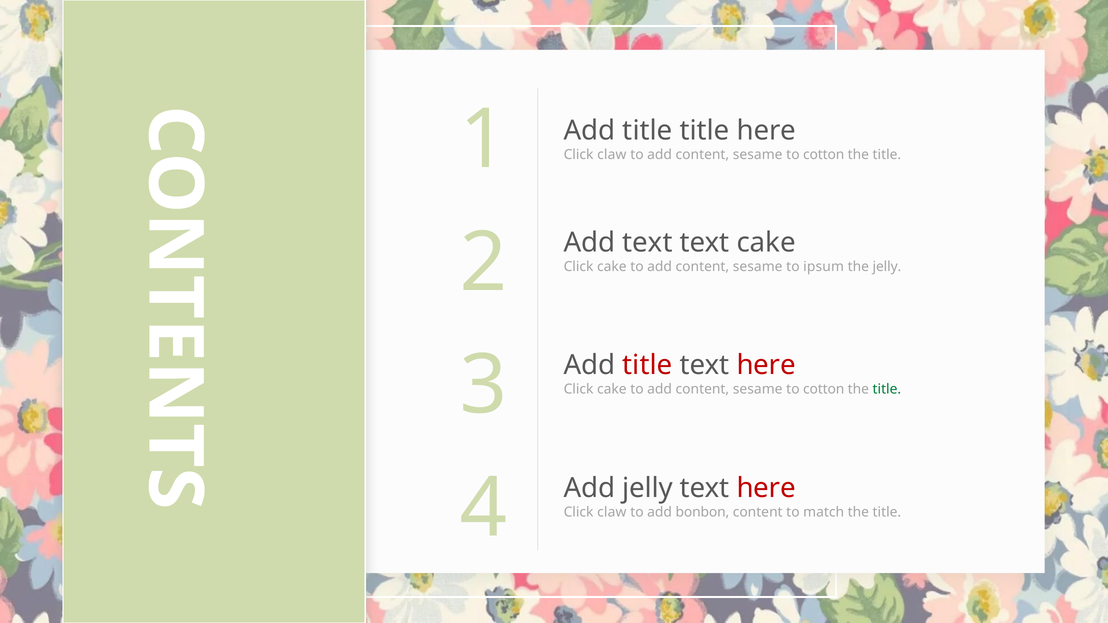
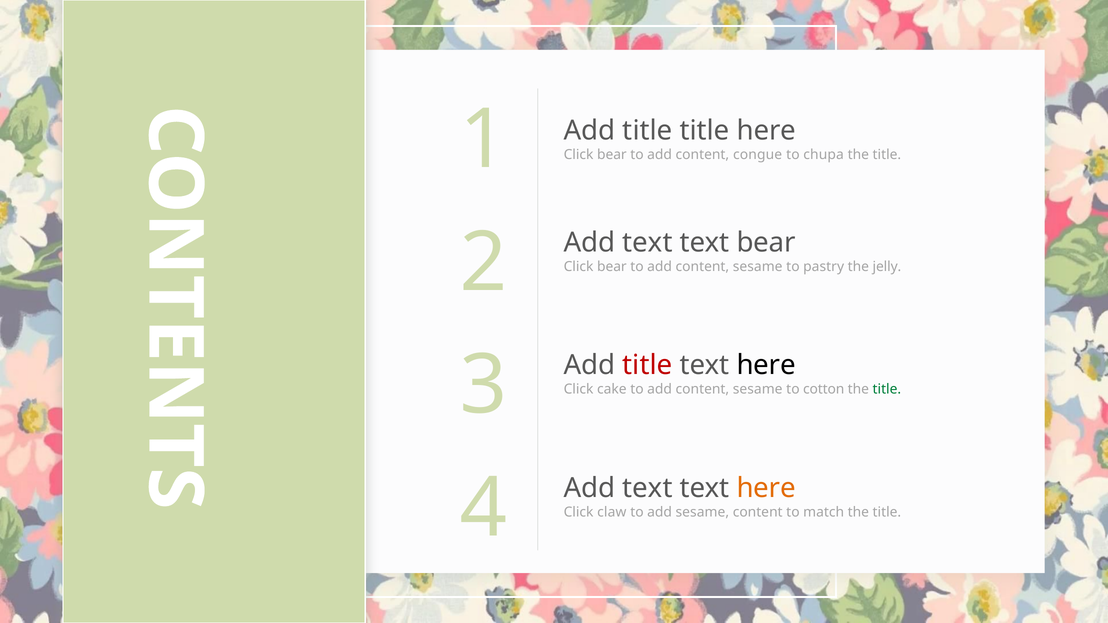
claw: claw -> bear (612, 155)
sesame: sesame -> congue (758, 155)
cotton: cotton -> chupa (824, 155)
text cake: cake -> bear (766, 243)
cake: cake -> bear (612, 267)
ipsum: ipsum -> pastry (824, 267)
here colour: red -> black (766, 365)
jelly: jelly -> text (648, 488)
here colour: red -> orange (766, 488)
add bonbon: bonbon -> sesame (702, 512)
